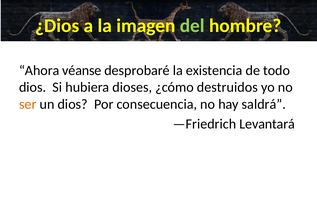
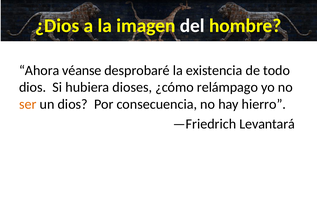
del colour: light green -> white (192, 26)
destruidos: destruidos -> relámpago (227, 87)
saldrá: saldrá -> hierro (264, 104)
